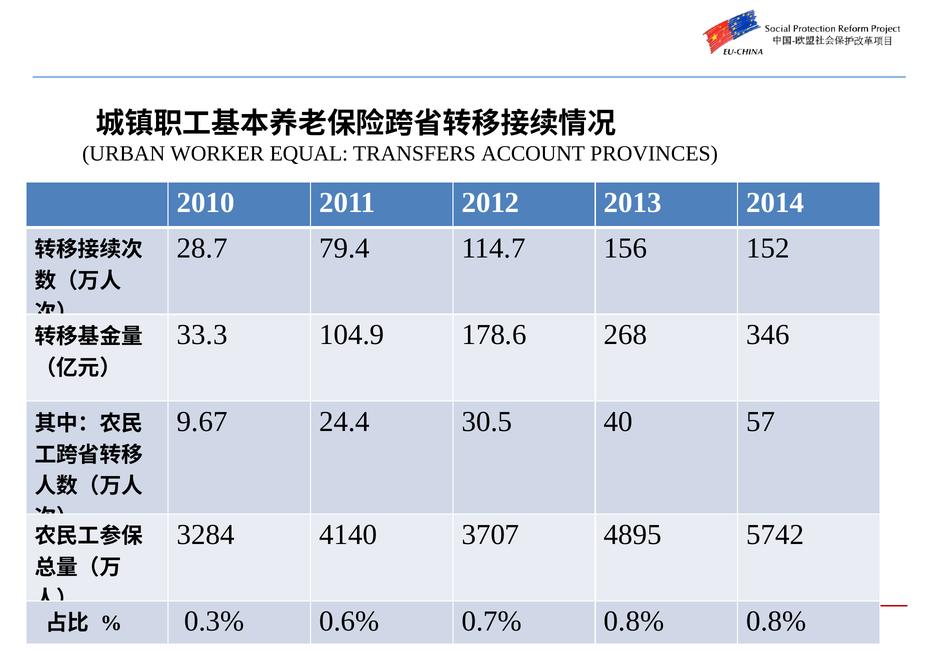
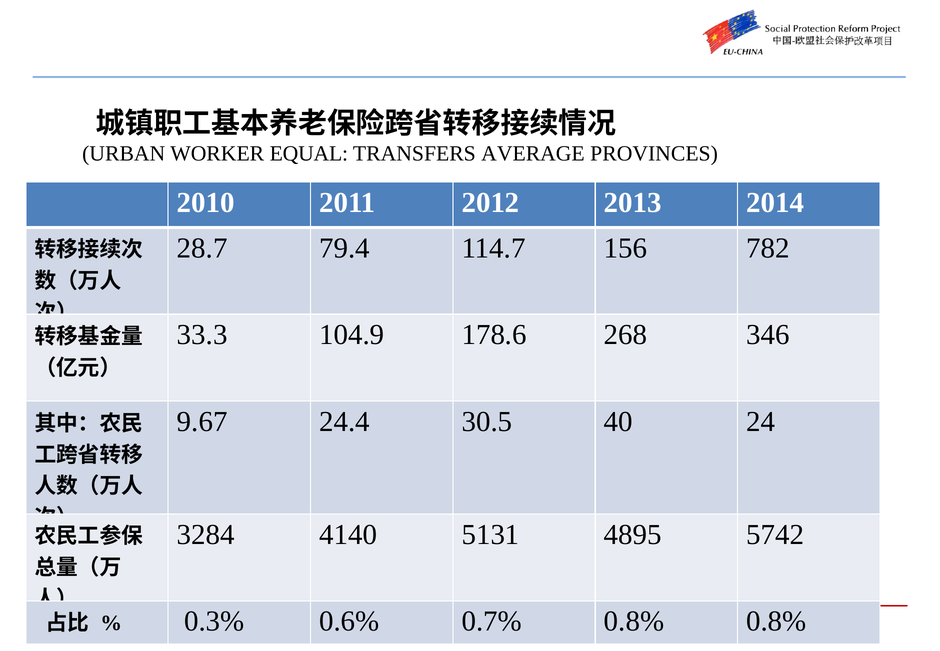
ACCOUNT: ACCOUNT -> AVERAGE (533, 153)
152: 152 -> 782 (768, 248)
57: 57 -> 24 (761, 421)
3707: 3707 -> 5131 (491, 534)
